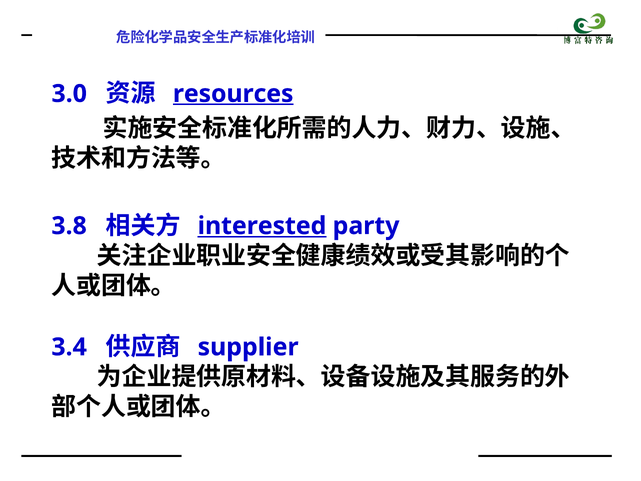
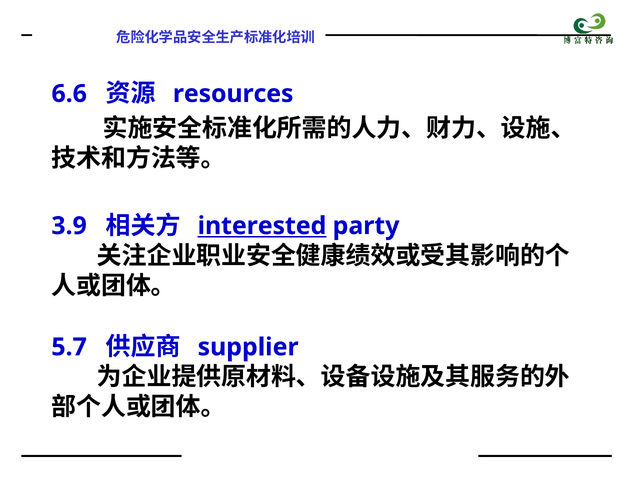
3.0: 3.0 -> 6.6 (69, 94)
resources underline: present -> none (233, 94)
3.8: 3.8 -> 3.9 (69, 226)
3.4: 3.4 -> 5.7 (69, 347)
